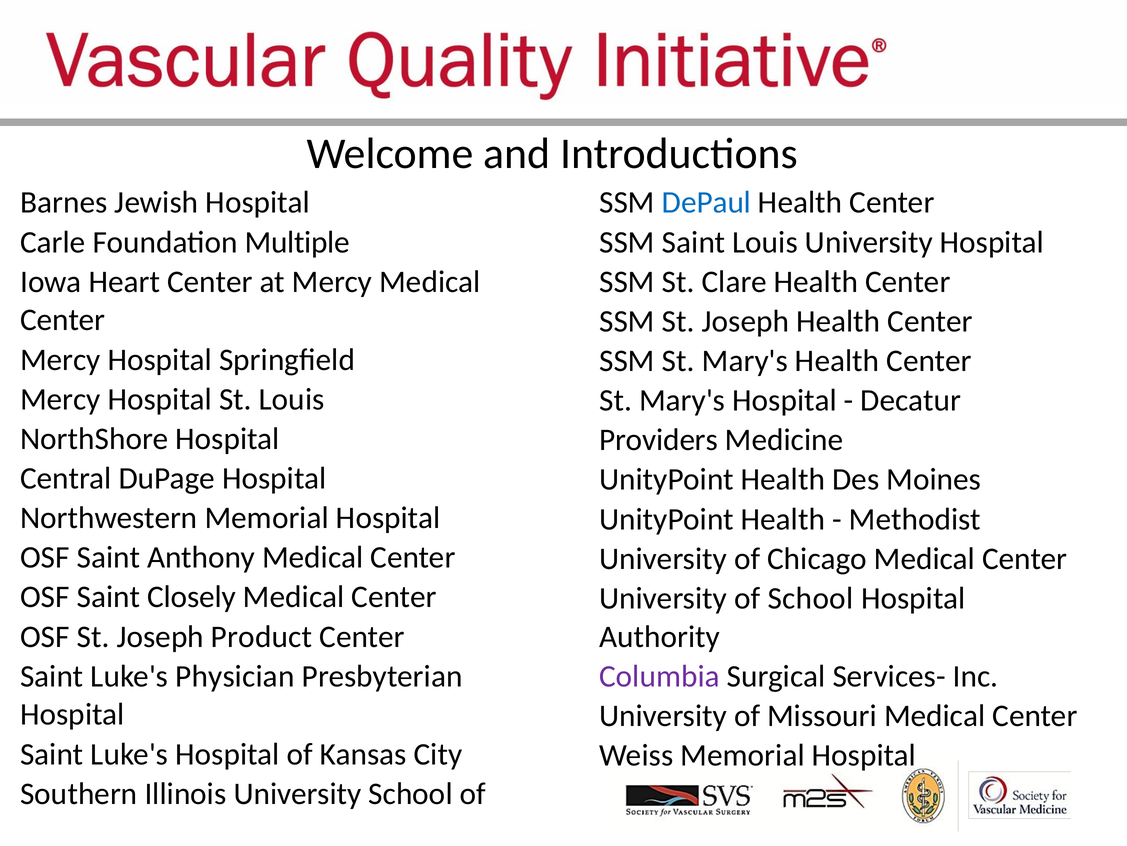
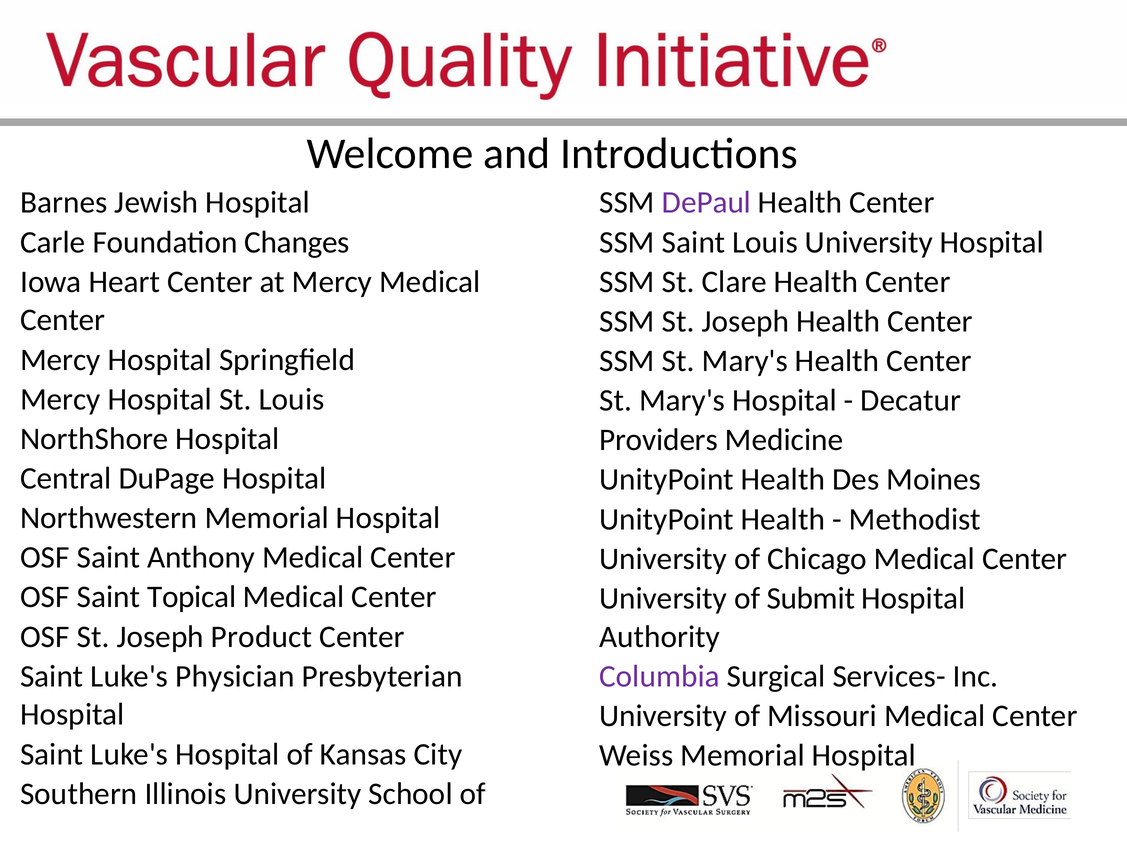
DePaul colour: blue -> purple (706, 202)
Multiple: Multiple -> Changes (297, 242)
Closely: Closely -> Topical (192, 597)
of School: School -> Submit (811, 598)
